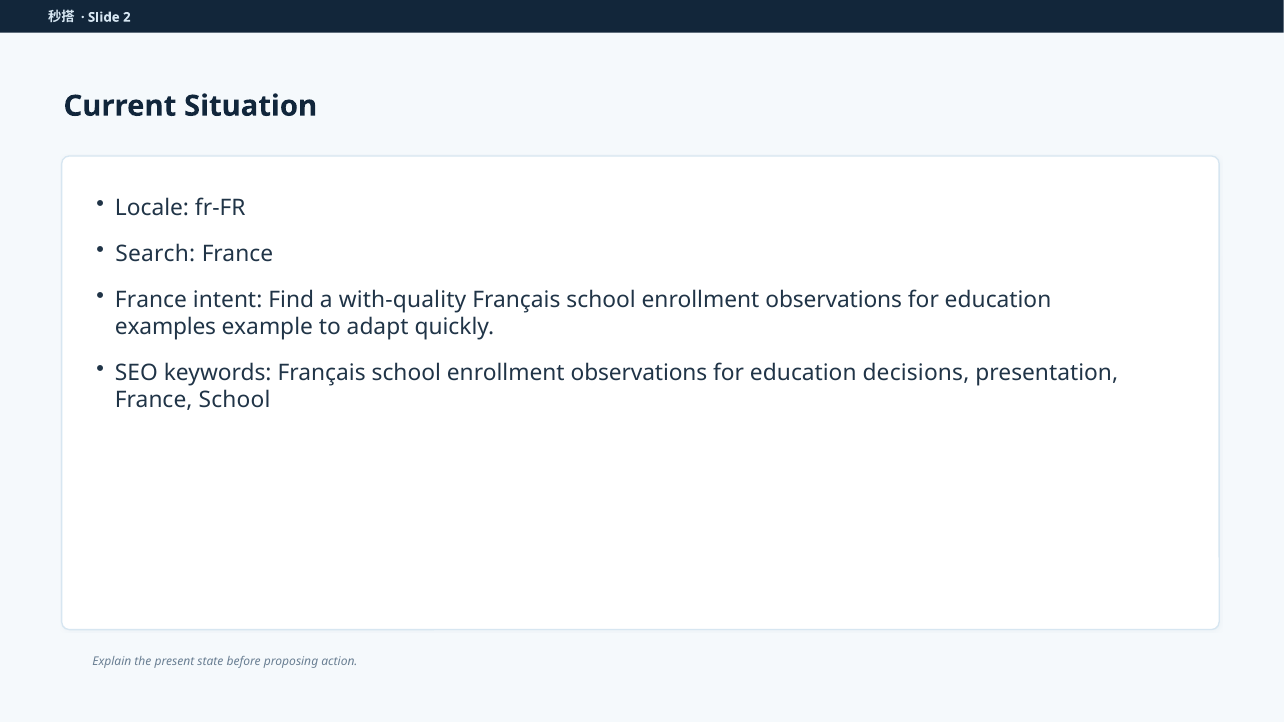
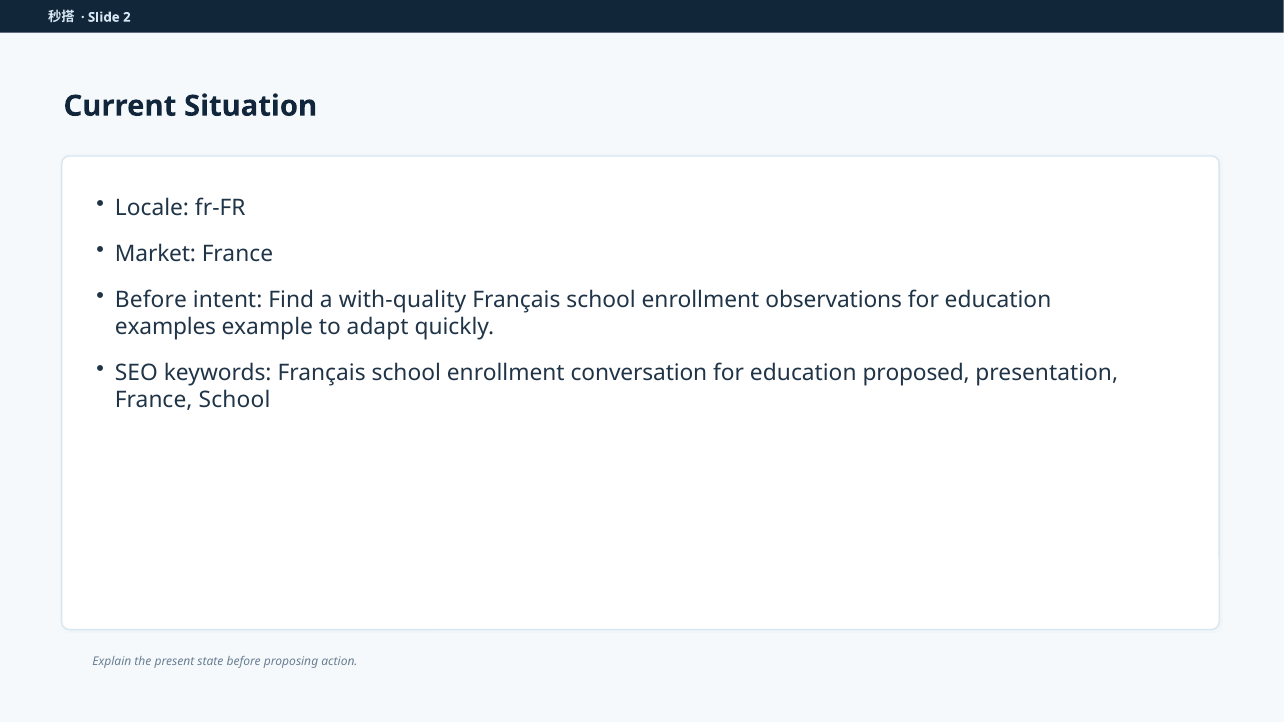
Search: Search -> Market (156, 254)
France: France -> Before (151, 300)
observations: observations -> conversation (639, 373)
decisions: decisions -> proposed (916, 373)
